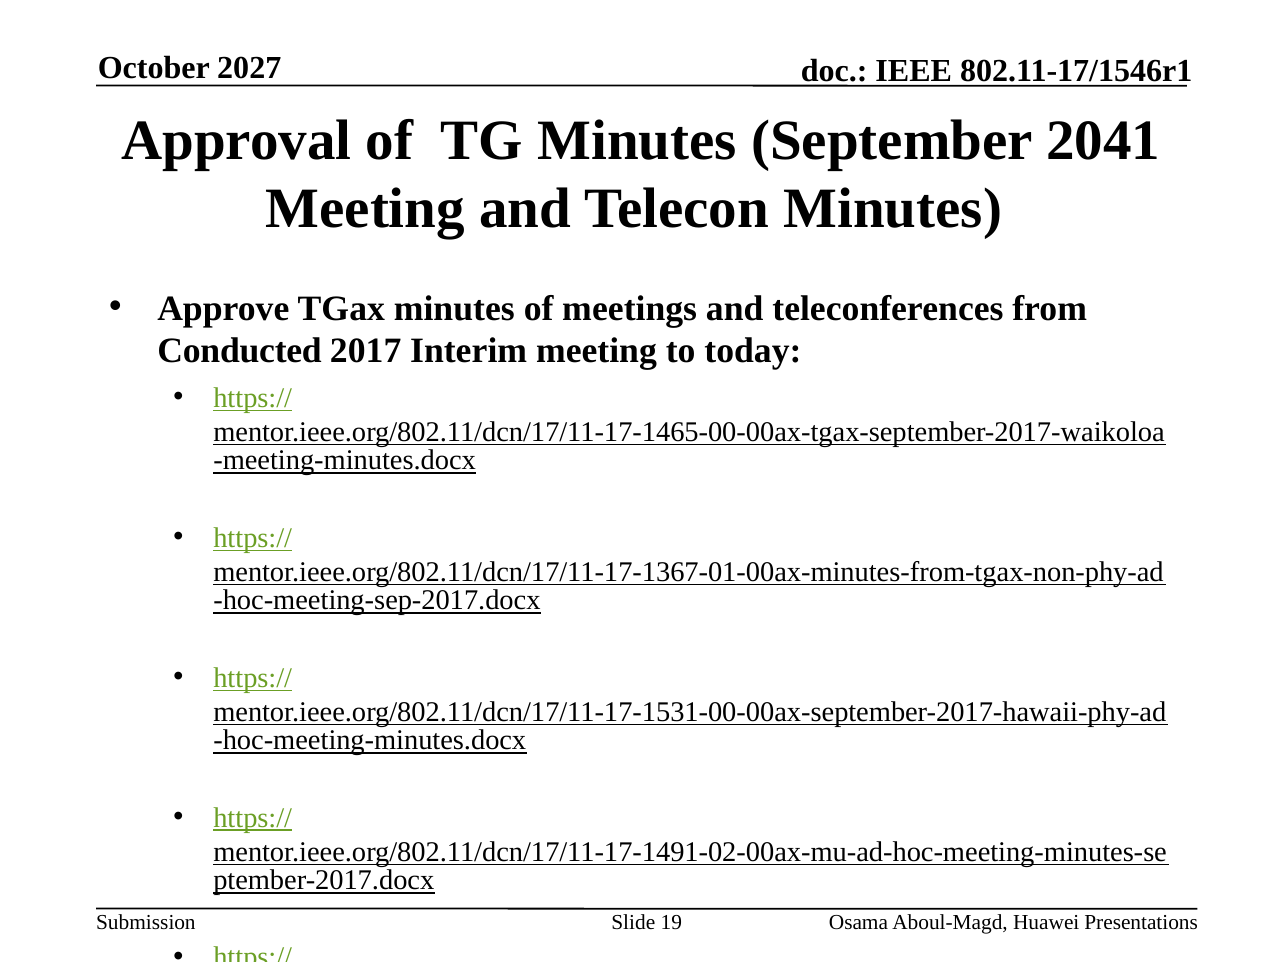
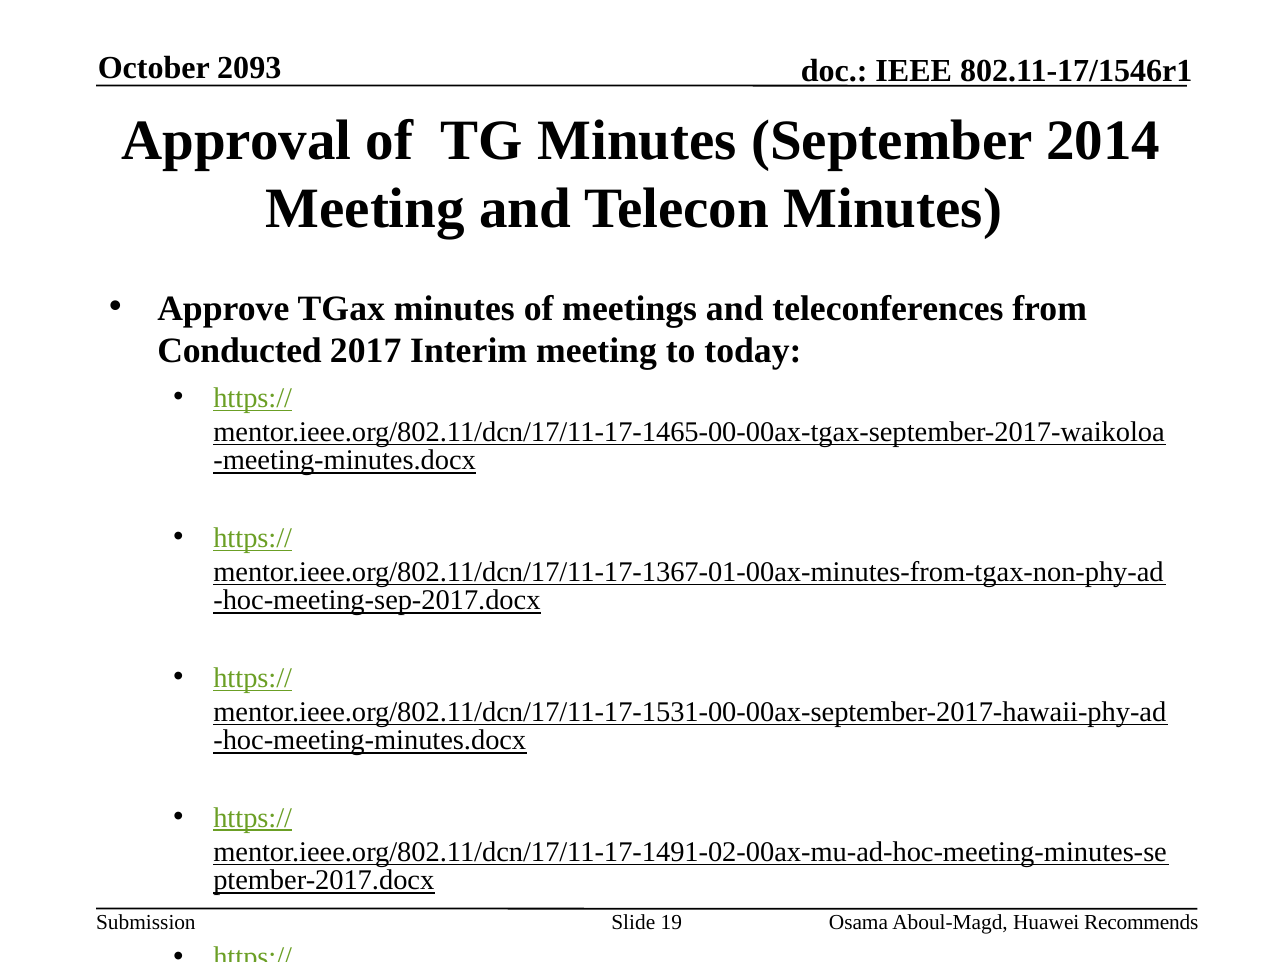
2027: 2027 -> 2093 (249, 68)
2041: 2041 -> 2014 (1103, 141)
Presentations: Presentations -> Recommends (1141, 923)
